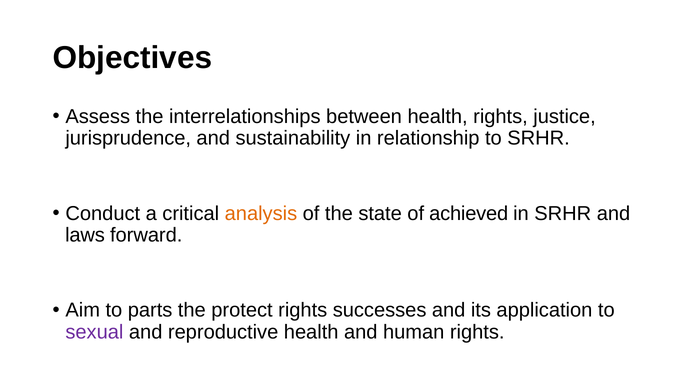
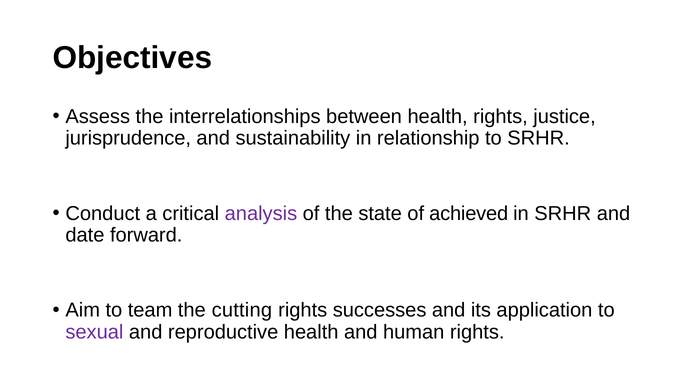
analysis colour: orange -> purple (261, 213)
laws: laws -> date (85, 235)
parts: parts -> team (150, 310)
protect: protect -> cutting (242, 310)
